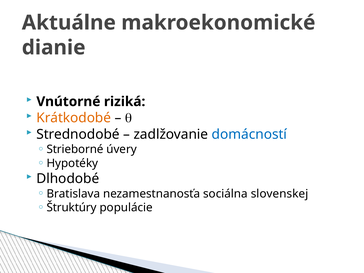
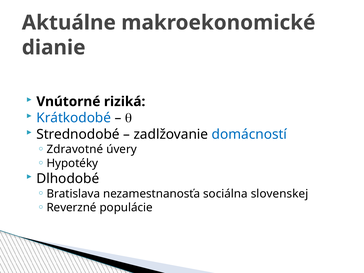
Krátkodobé colour: orange -> blue (74, 118)
Strieborné: Strieborné -> Zdravotné (75, 149)
Štruktúry: Štruktúry -> Reverzné (72, 208)
